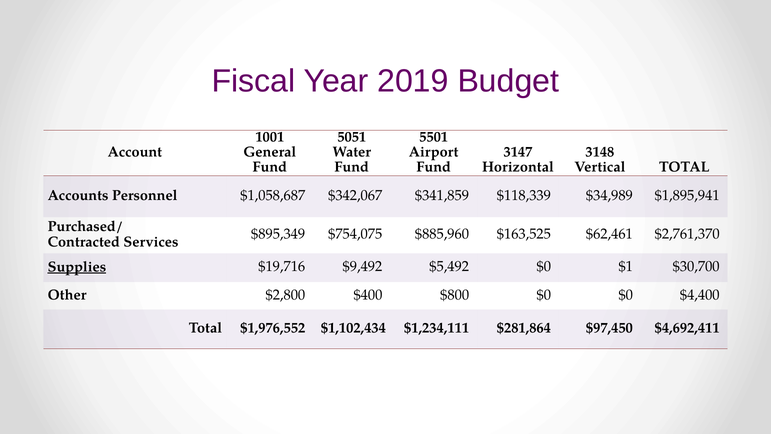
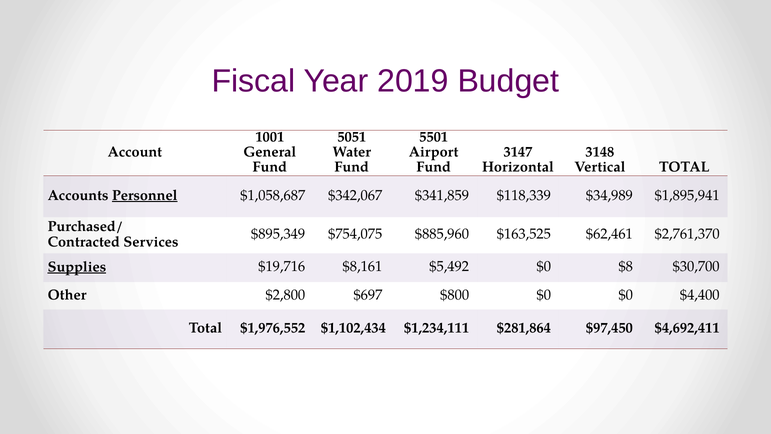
Personnel underline: none -> present (145, 195)
$9,492: $9,492 -> $8,161 (362, 266)
$1: $1 -> $8 (626, 266)
$400: $400 -> $697 (368, 295)
